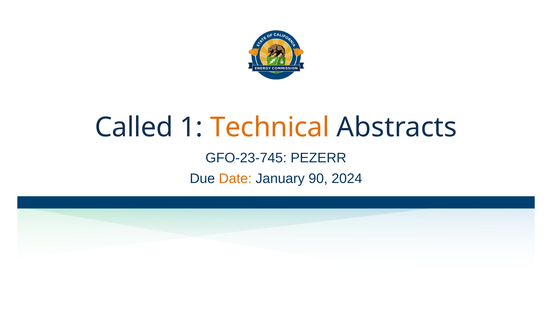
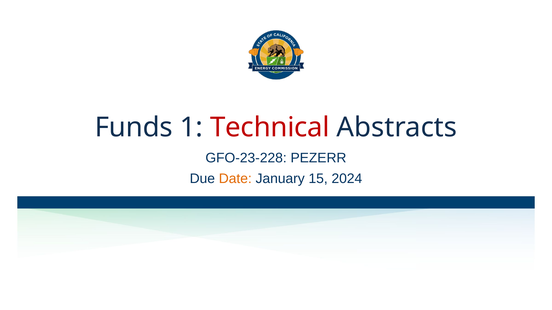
Called: Called -> Funds (134, 128)
Technical colour: orange -> red (270, 128)
GFO-23-745: GFO-23-745 -> GFO-23-228 (246, 158)
90: 90 -> 15 (318, 179)
